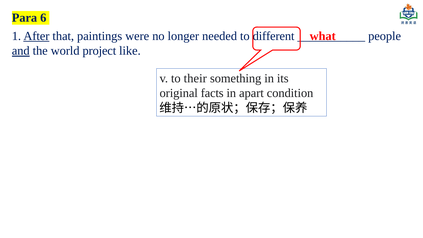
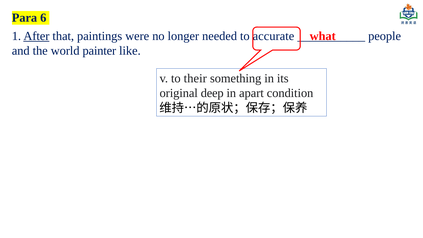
different: different -> accurate (273, 36)
and underline: present -> none (21, 51)
project: project -> painter (99, 51)
facts: facts -> deep (212, 93)
